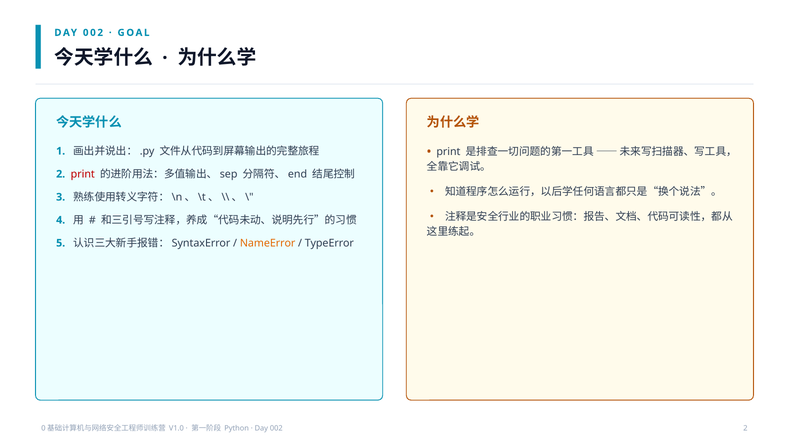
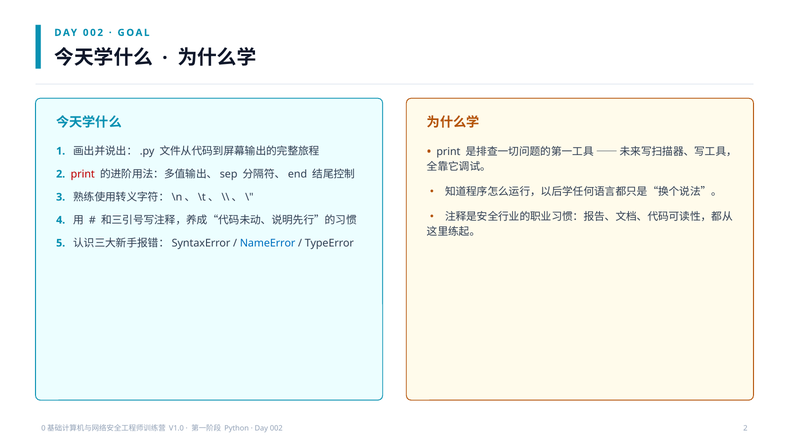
NameError colour: orange -> blue (268, 243)
